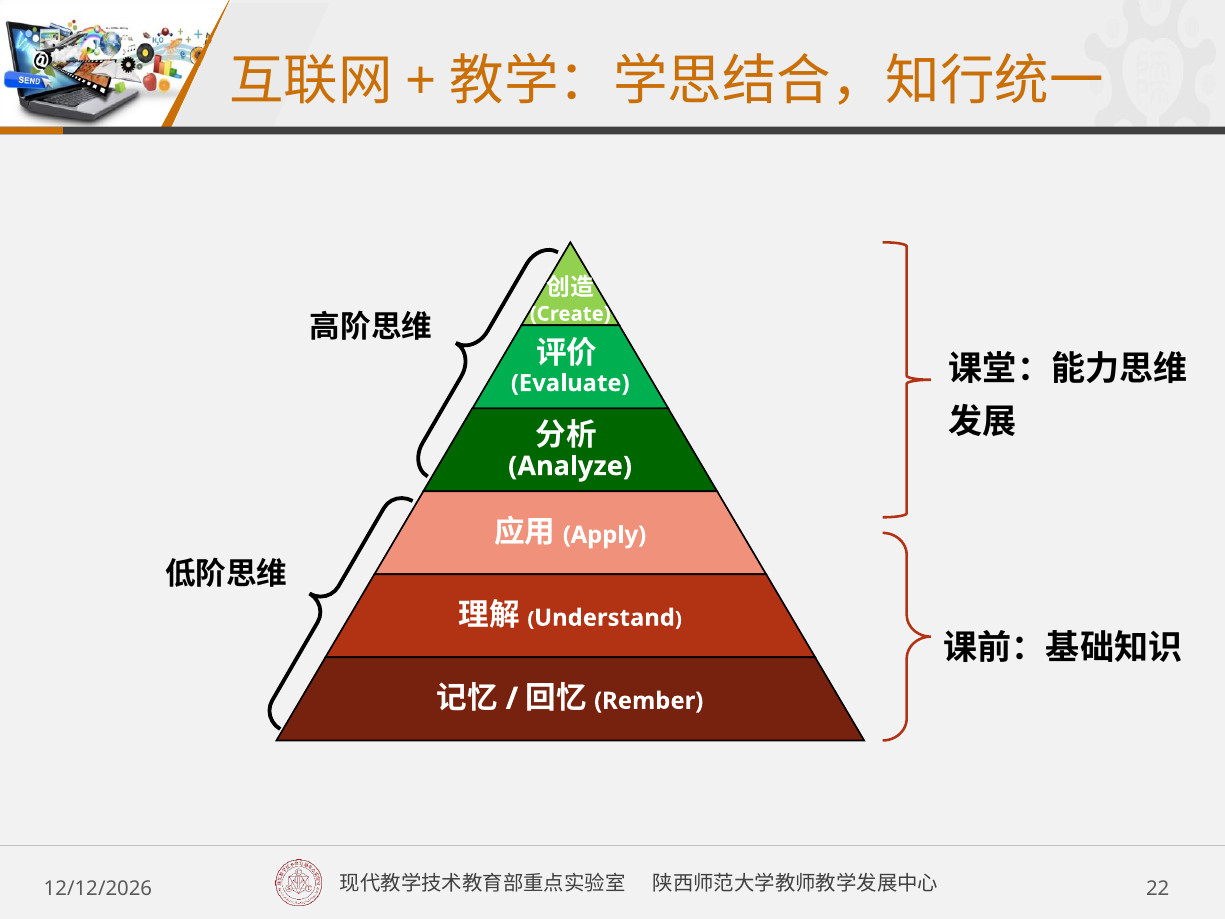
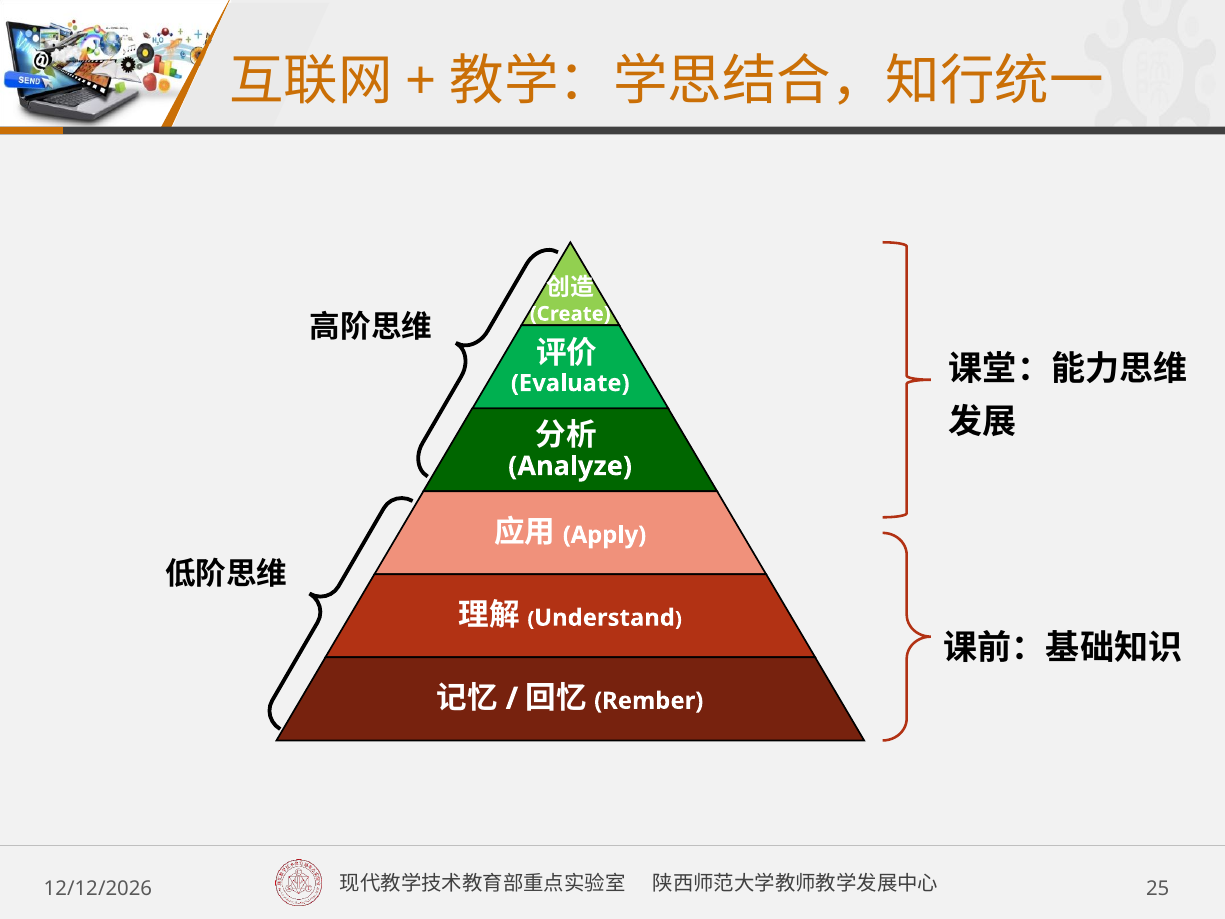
22: 22 -> 25 (1158, 888)
